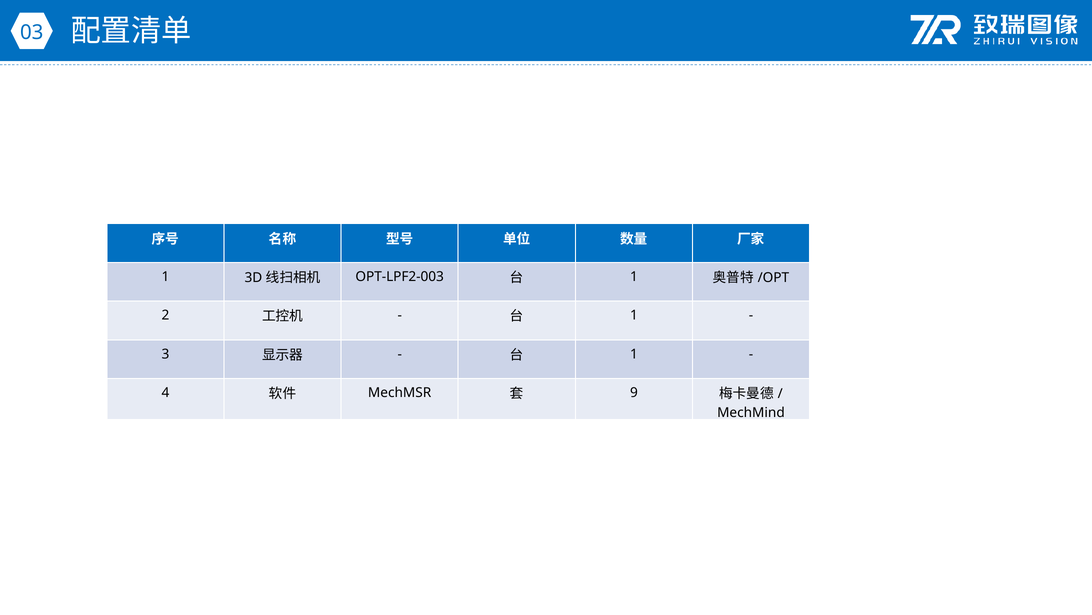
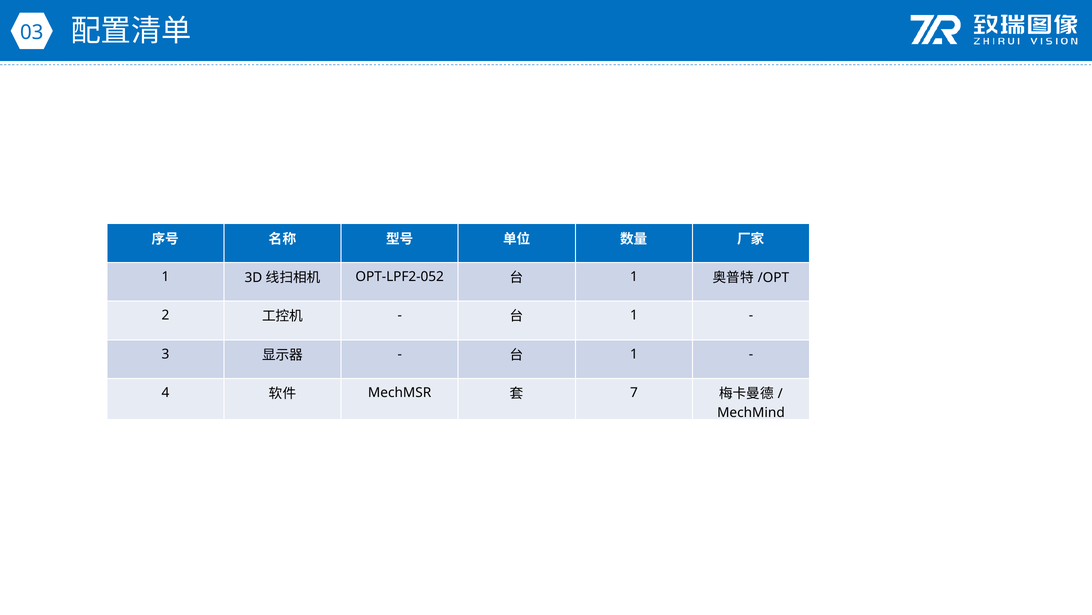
OPT-LPF2-003: OPT-LPF2-003 -> OPT-LPF2-052 (400, 276)
9: 9 -> 7 (634, 392)
